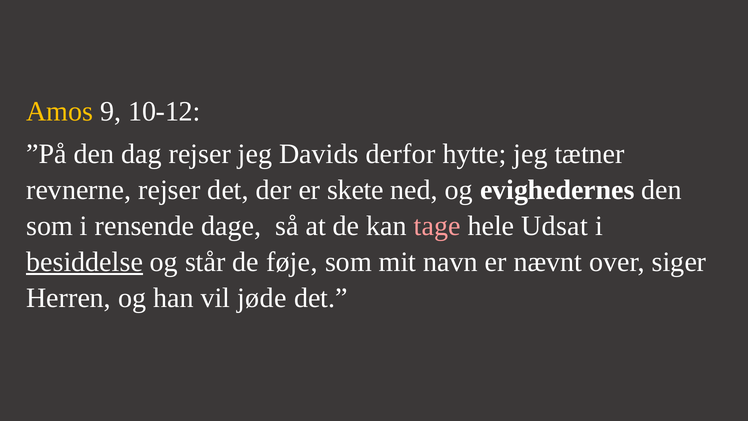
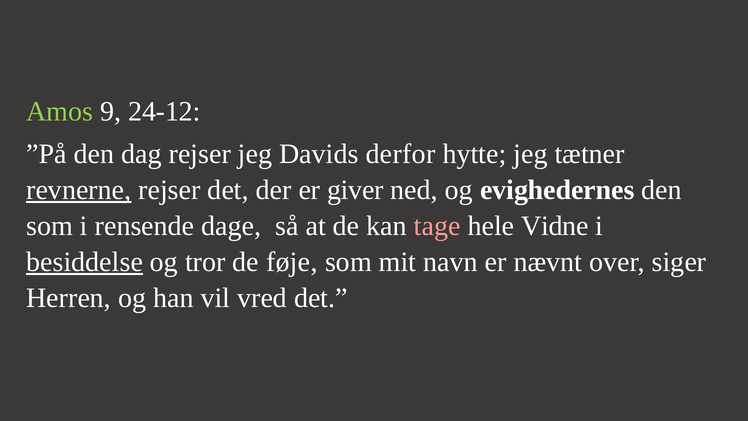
Amos colour: yellow -> light green (60, 112)
10-12: 10-12 -> 24-12 (164, 112)
revnerne underline: none -> present (79, 190)
skete: skete -> giver (355, 190)
Udsat: Udsat -> Vidne (555, 226)
står: står -> tror (205, 262)
jøde: jøde -> vred (262, 298)
